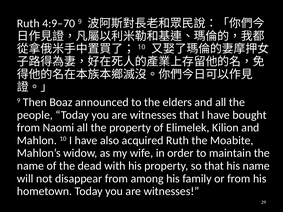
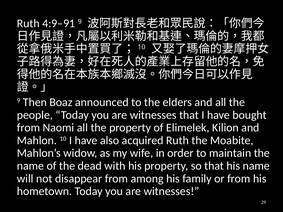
4:9–70: 4:9–70 -> 4:9–91 (59, 23)
